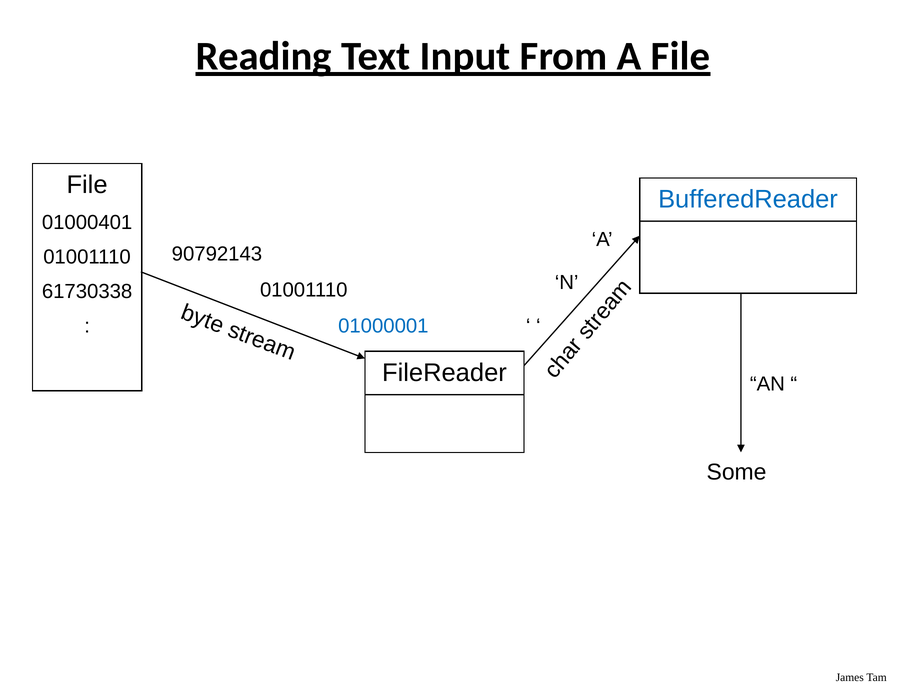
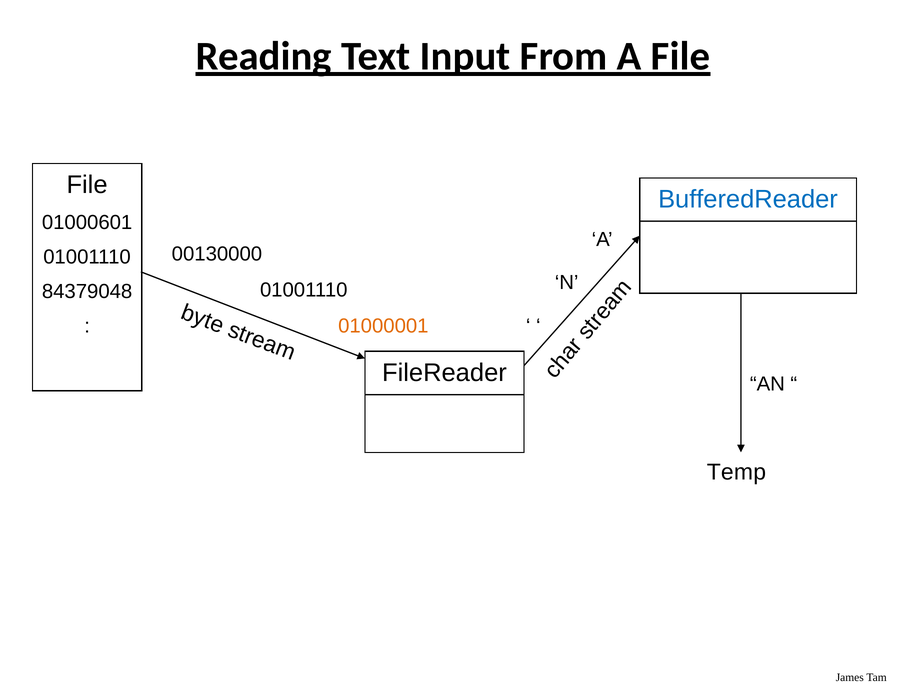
01000401: 01000401 -> 01000601 (87, 222)
90792143: 90792143 -> 00130000 (217, 254)
61730338: 61730338 -> 84379048 (87, 292)
01000001 colour: blue -> orange (383, 326)
Some: Some -> Temp (736, 472)
